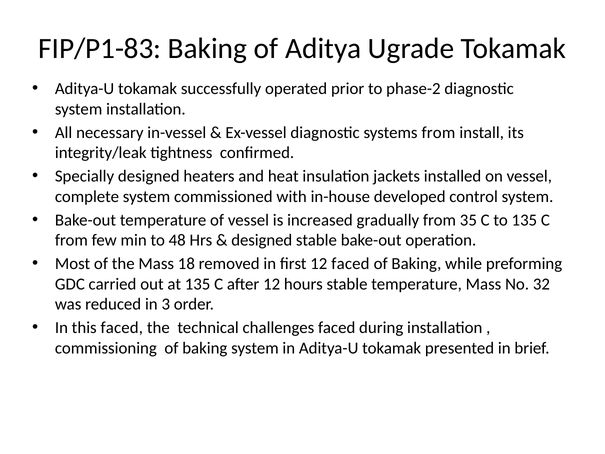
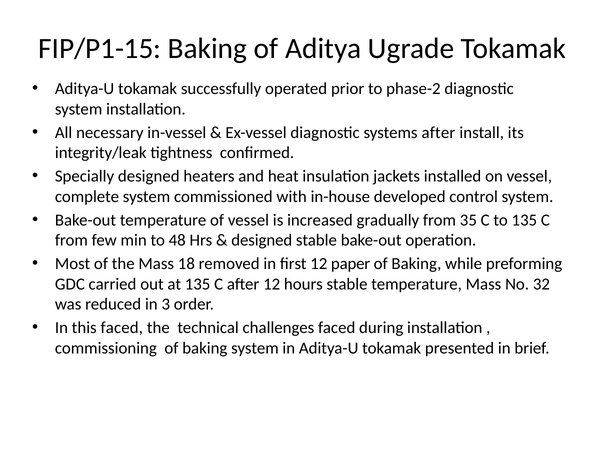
FIP/P1-83: FIP/P1-83 -> FIP/P1-15 (100, 48)
systems from: from -> after (438, 132)
12 faced: faced -> paper (351, 264)
